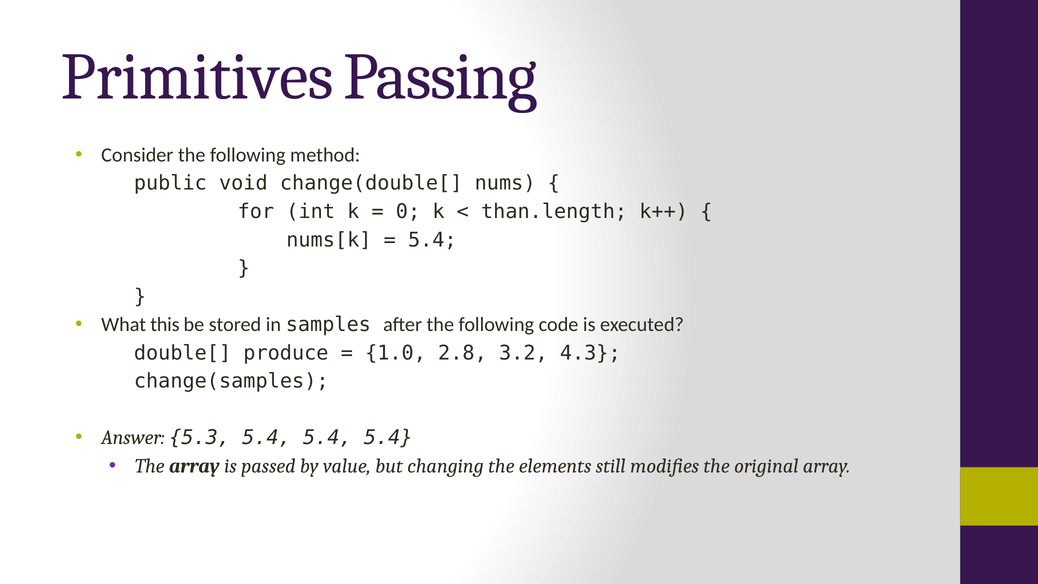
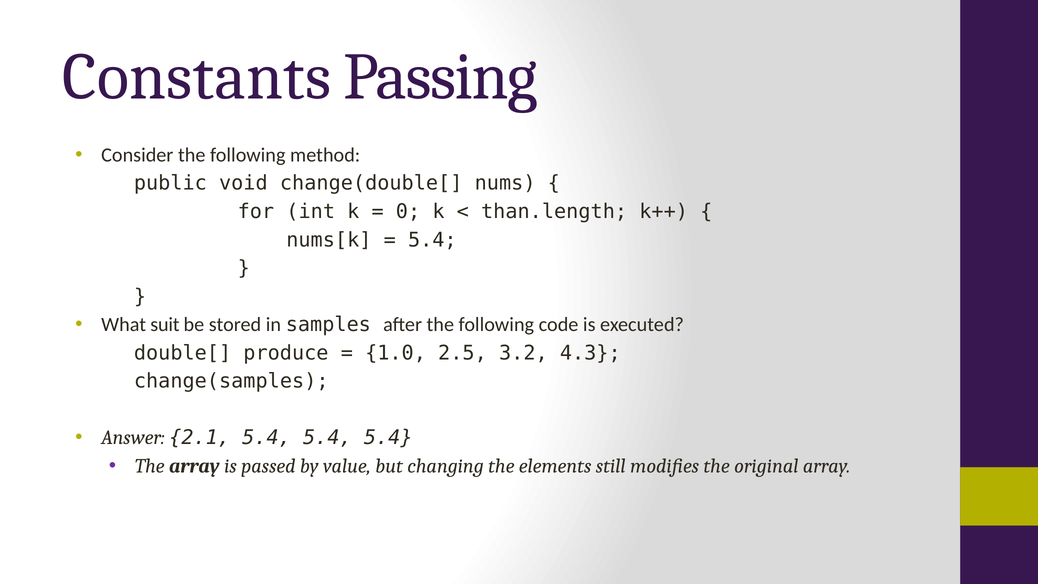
Primitives: Primitives -> Constants (197, 77)
this: this -> suit (165, 325)
2.8: 2.8 -> 2.5 (462, 353)
5.3: 5.3 -> 2.1 (200, 438)
